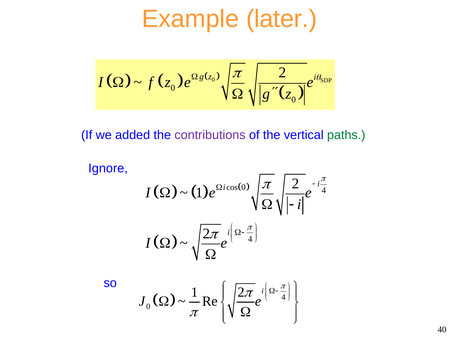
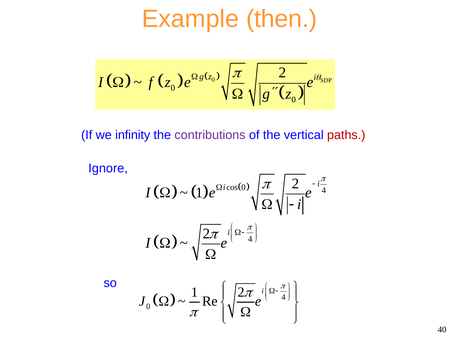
later: later -> then (282, 19)
added: added -> infinity (133, 135)
paths colour: green -> red (346, 135)
